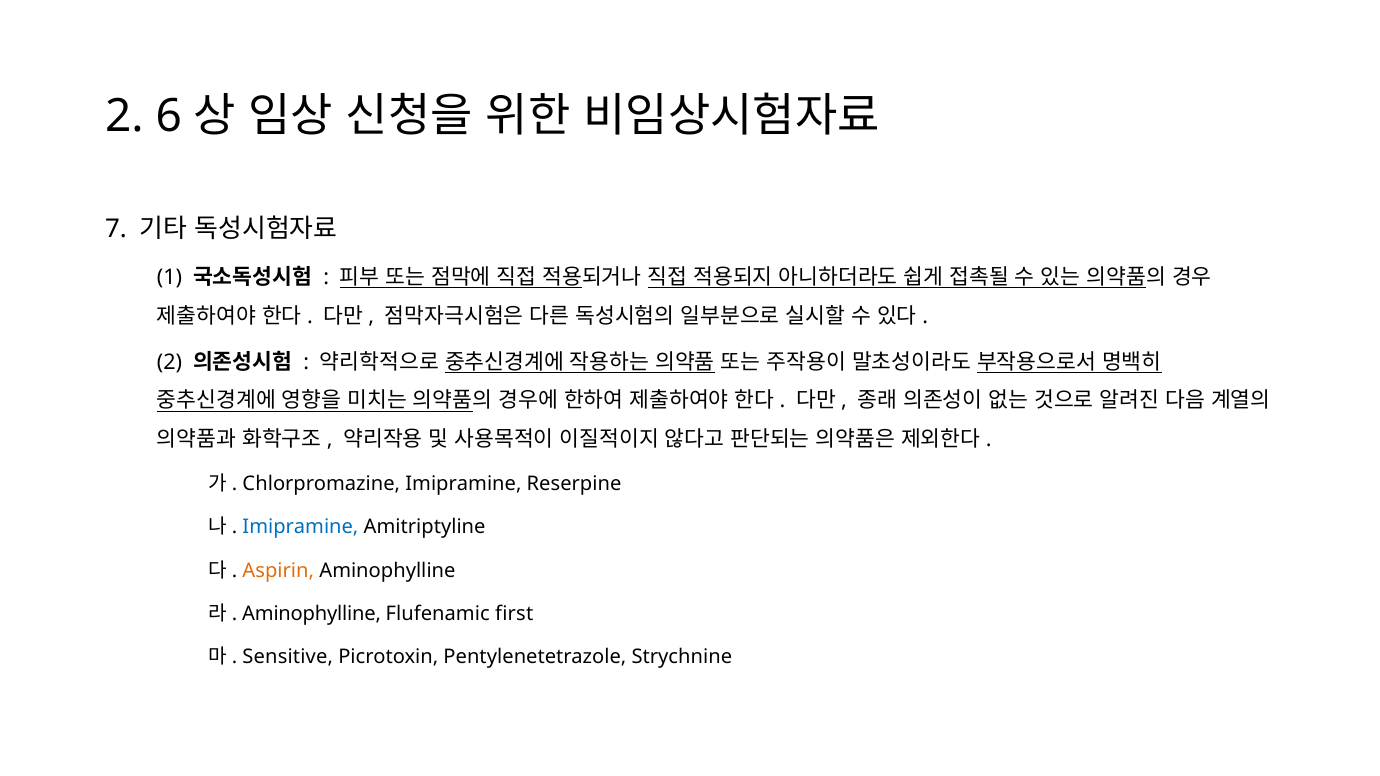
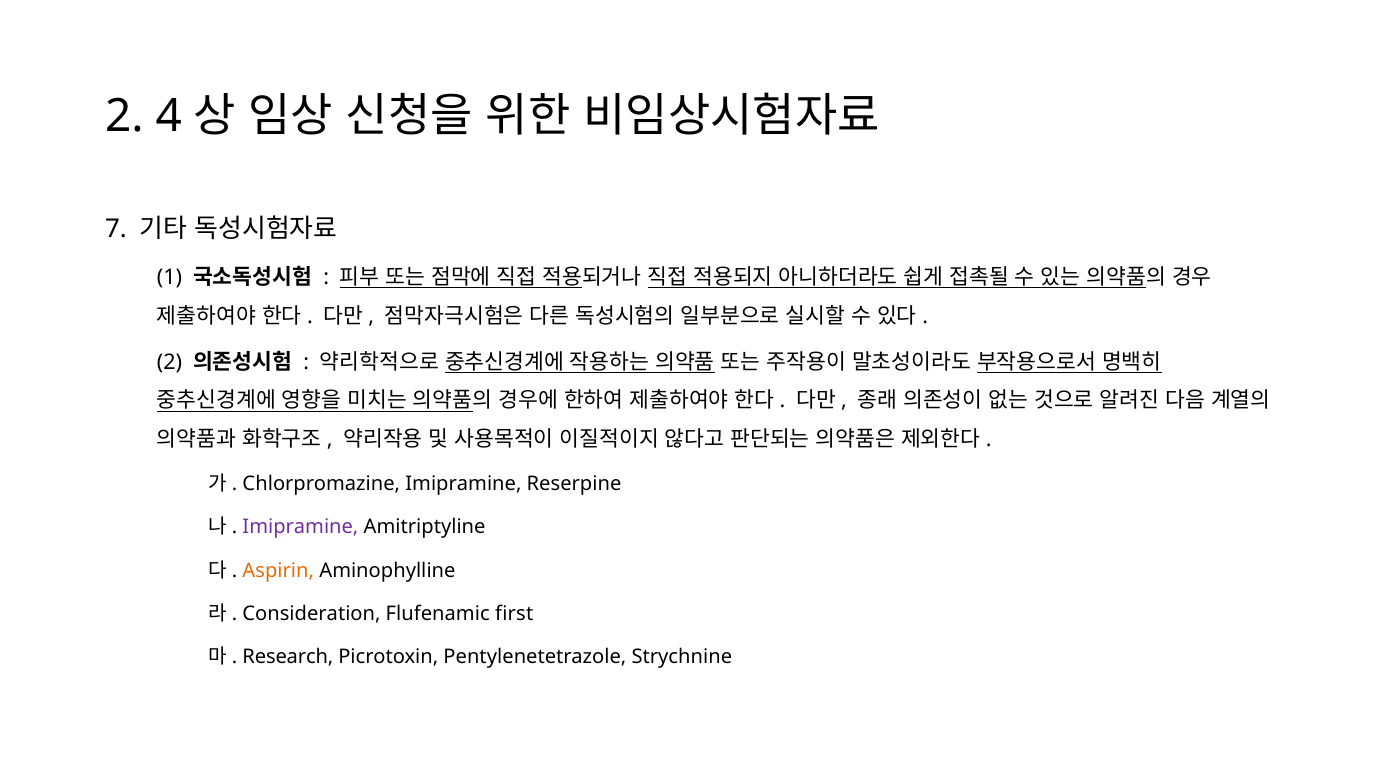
6: 6 -> 4 (169, 116)
Imipramine colour: blue -> purple (300, 527)
Aminophylline: Aminophylline -> Consideration (311, 614)
Sensitive: Sensitive -> Research (288, 657)
